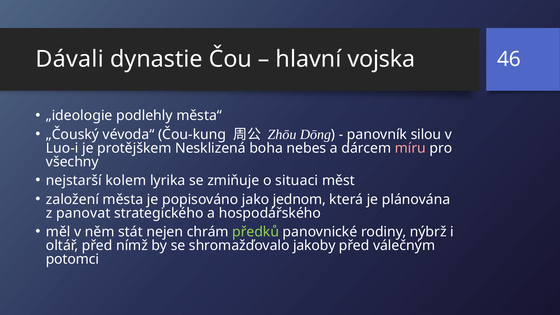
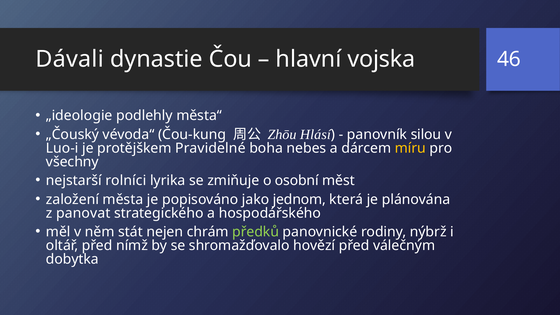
Dōng: Dōng -> Hlásí (315, 135)
Nesklizená: Nesklizená -> Pravidelné (210, 148)
míru colour: pink -> yellow (410, 148)
kolem: kolem -> rolníci (126, 181)
situaci: situaci -> osobní (297, 181)
jakoby: jakoby -> hovězí (314, 246)
potomci: potomci -> dobytka (72, 259)
